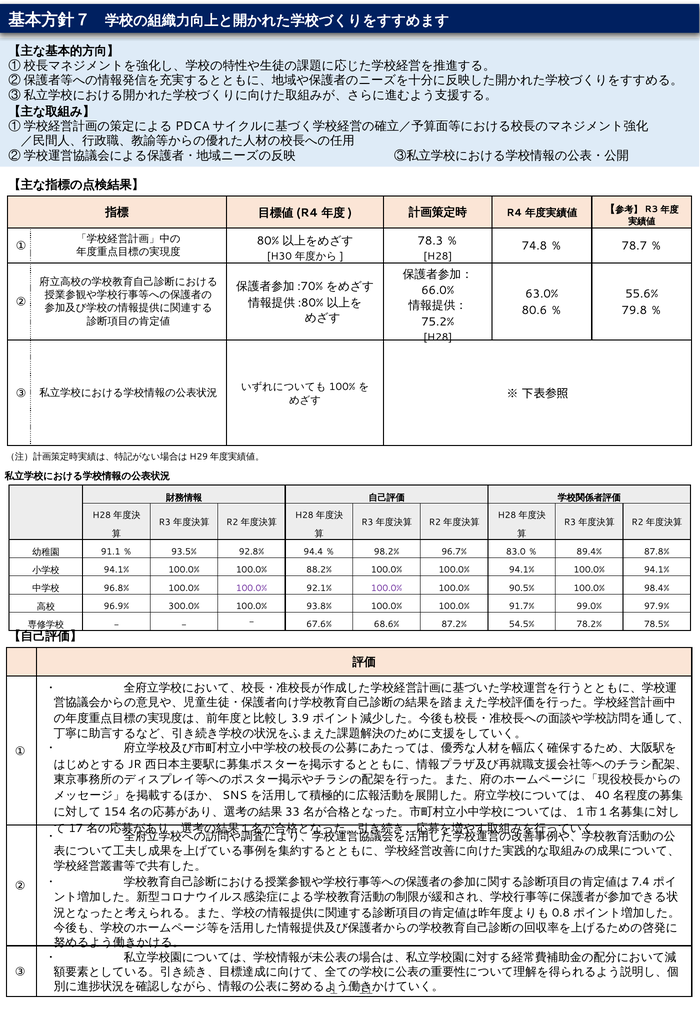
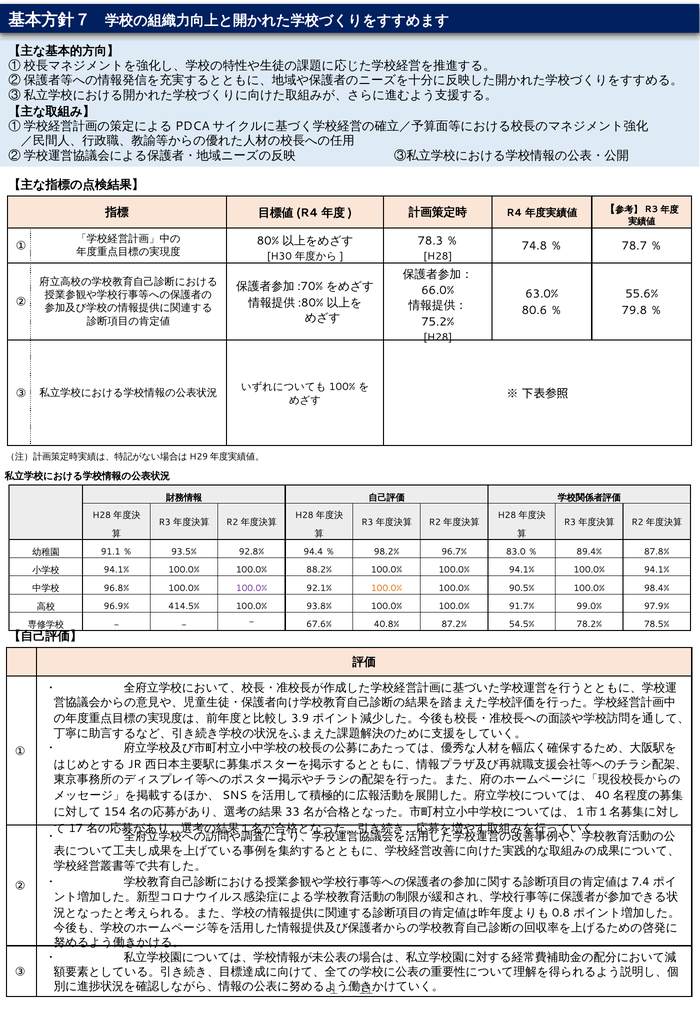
100.0% colour: purple -> orange (387, 588)
300.0%: 300.0% -> 414.5% (184, 606)
68.6%: 68.6% -> 40.8% (387, 625)
